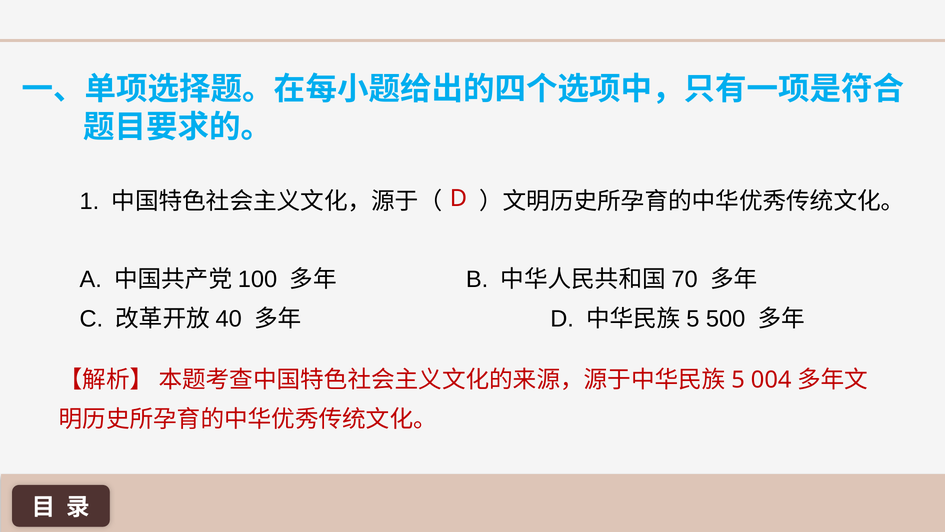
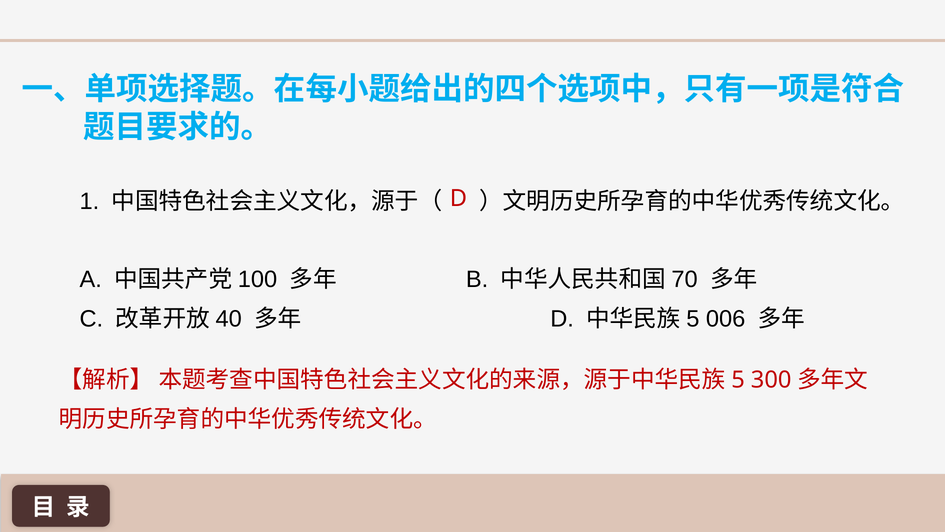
500: 500 -> 006 (726, 319)
004: 004 -> 300 (771, 380)
